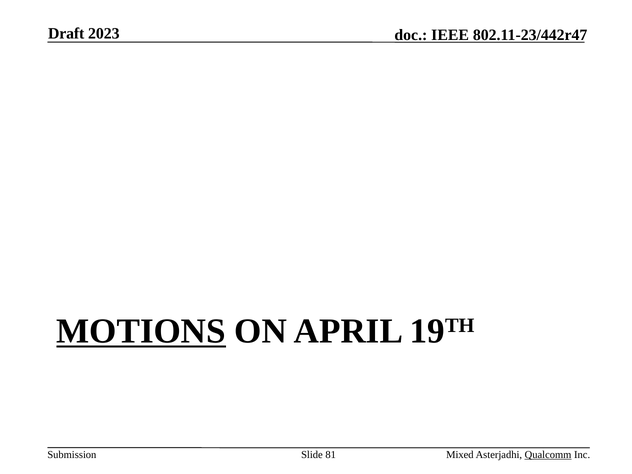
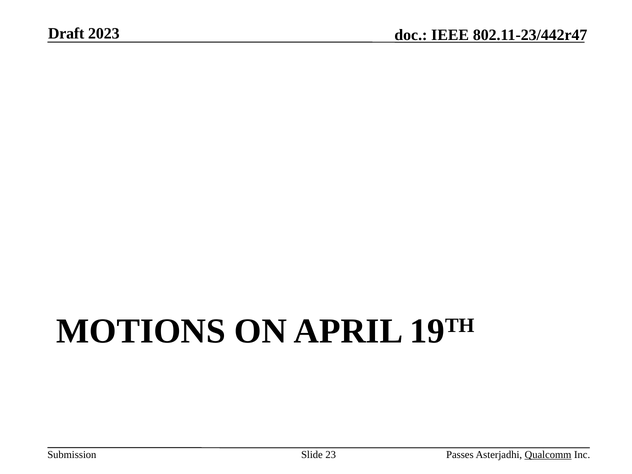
MOTIONS underline: present -> none (141, 331)
81: 81 -> 23 (331, 455)
Mixed: Mixed -> Passes (460, 455)
